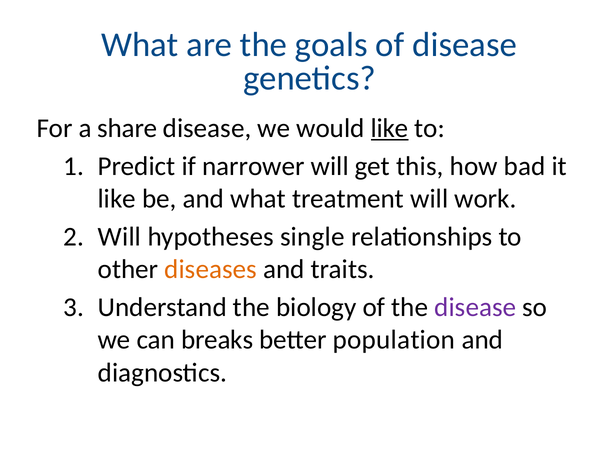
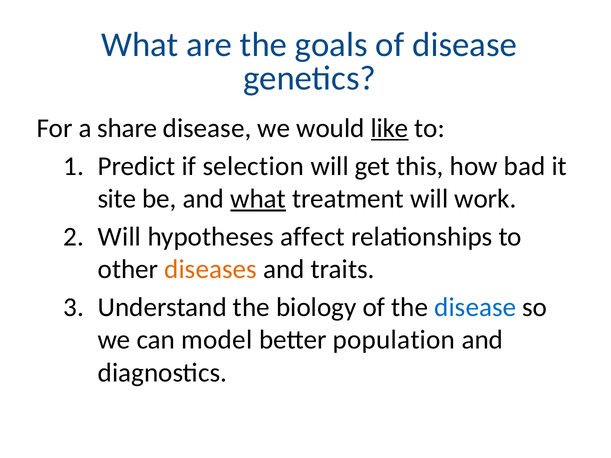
narrower: narrower -> selection (253, 166)
like: like -> site (117, 199)
what underline: none -> present (258, 199)
single: single -> affect (312, 237)
disease colour: purple -> blue (475, 308)
breaks: breaks -> model (217, 340)
